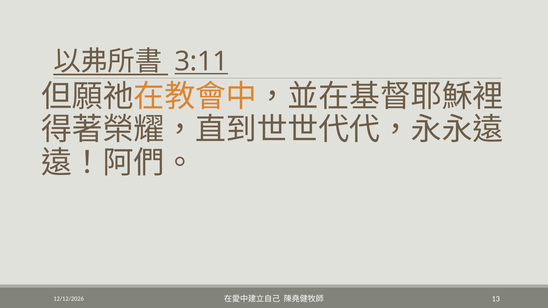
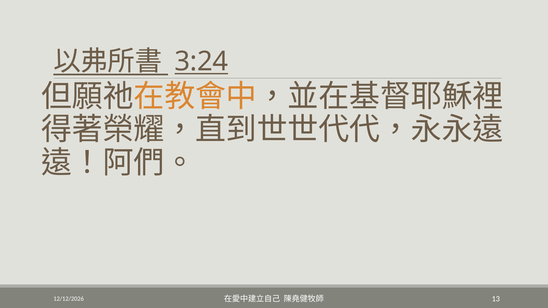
3:11: 3:11 -> 3:24 (201, 61)
